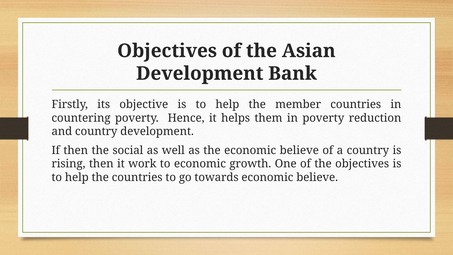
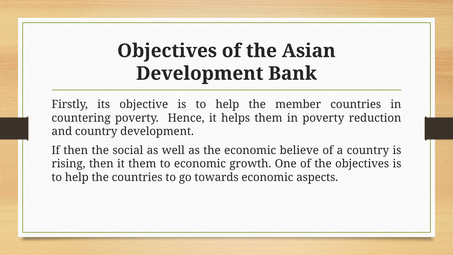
it work: work -> them (142, 164)
towards economic believe: believe -> aspects (317, 177)
